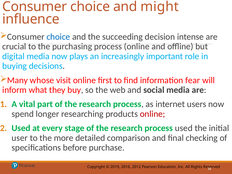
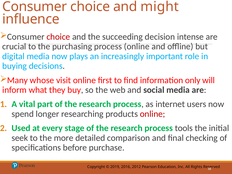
choice colour: blue -> red (58, 37)
fear: fear -> only (193, 80)
process used: used -> tools (184, 128)
user: user -> seek (20, 138)
